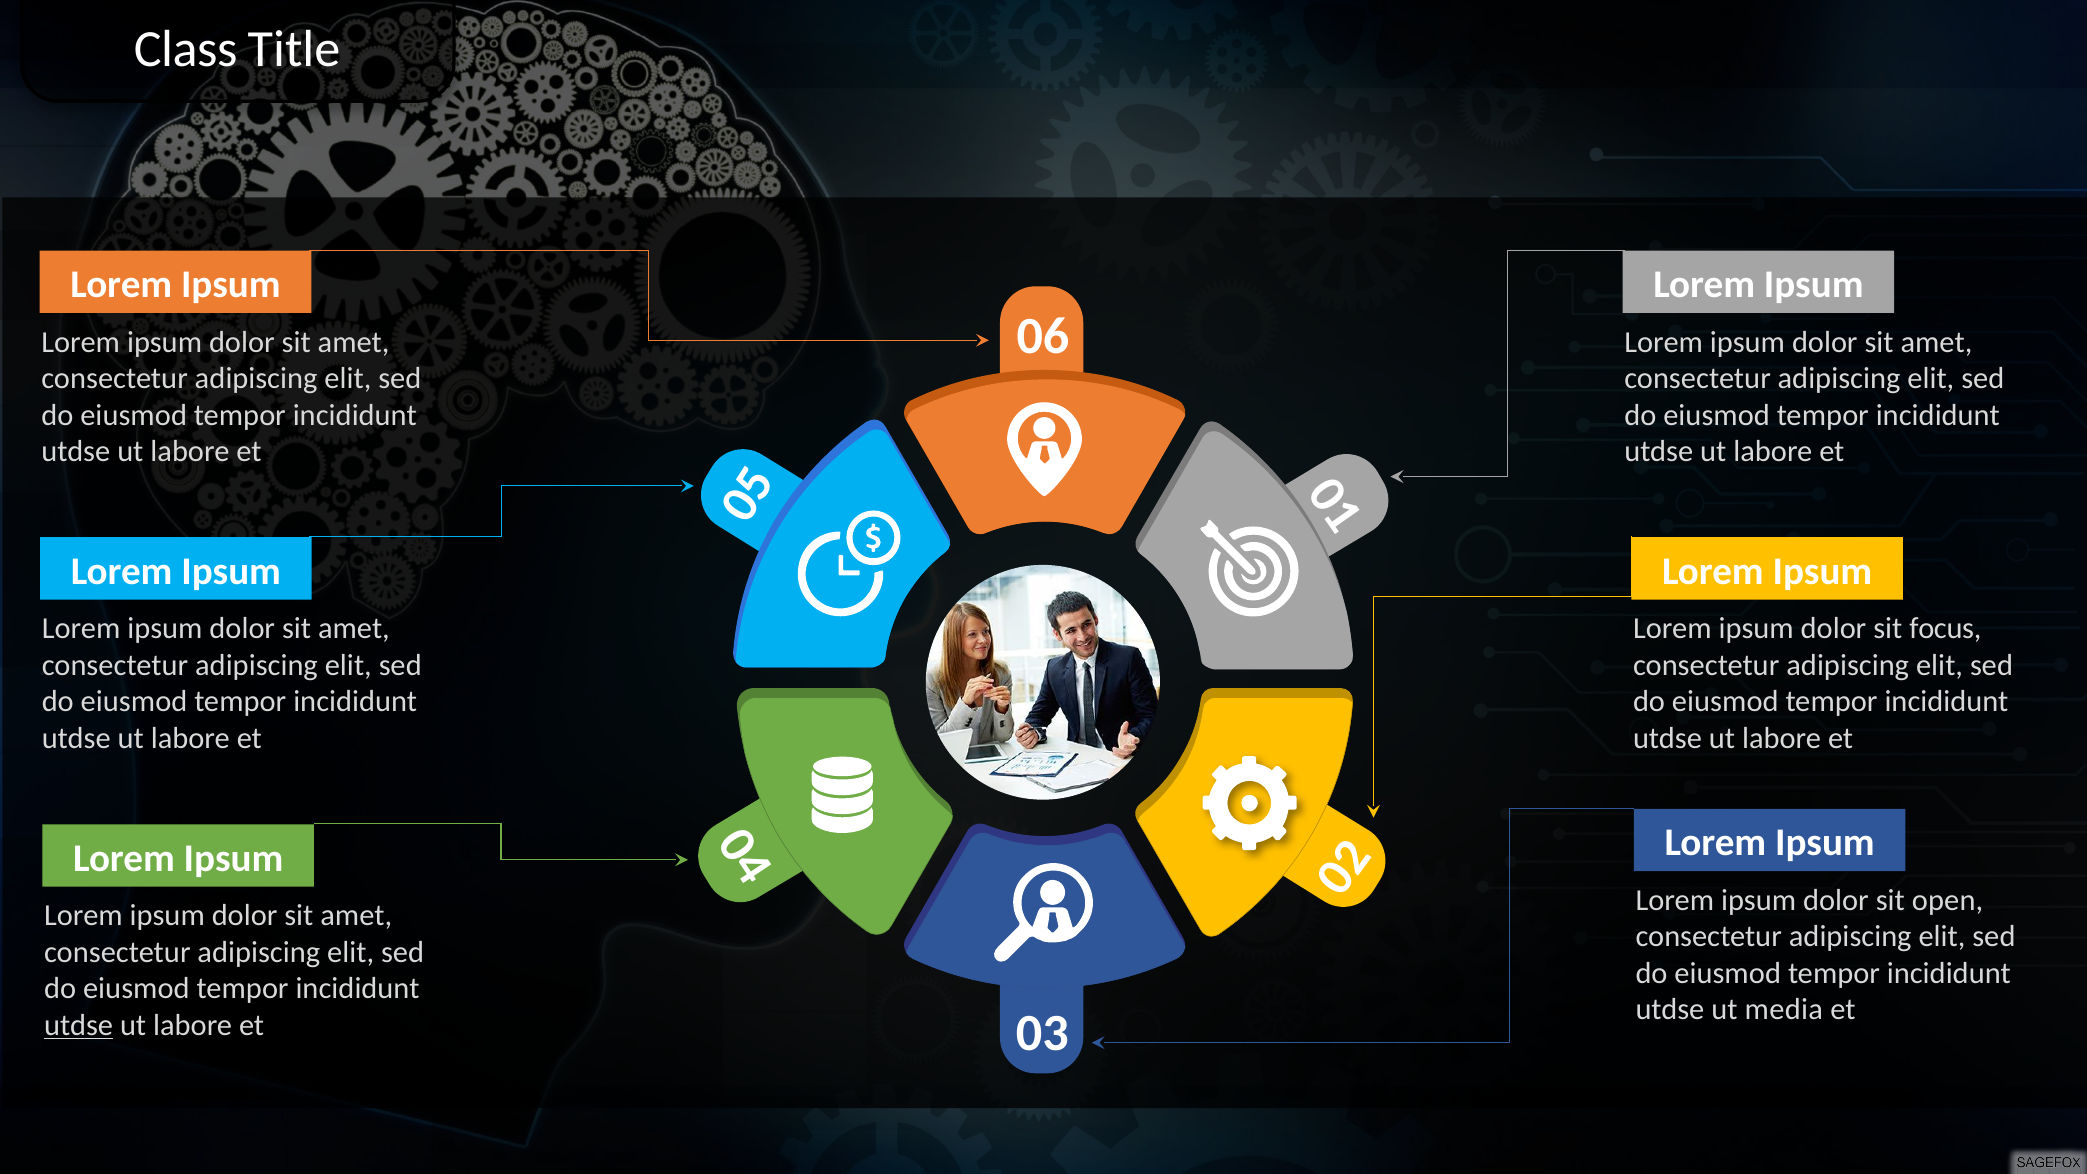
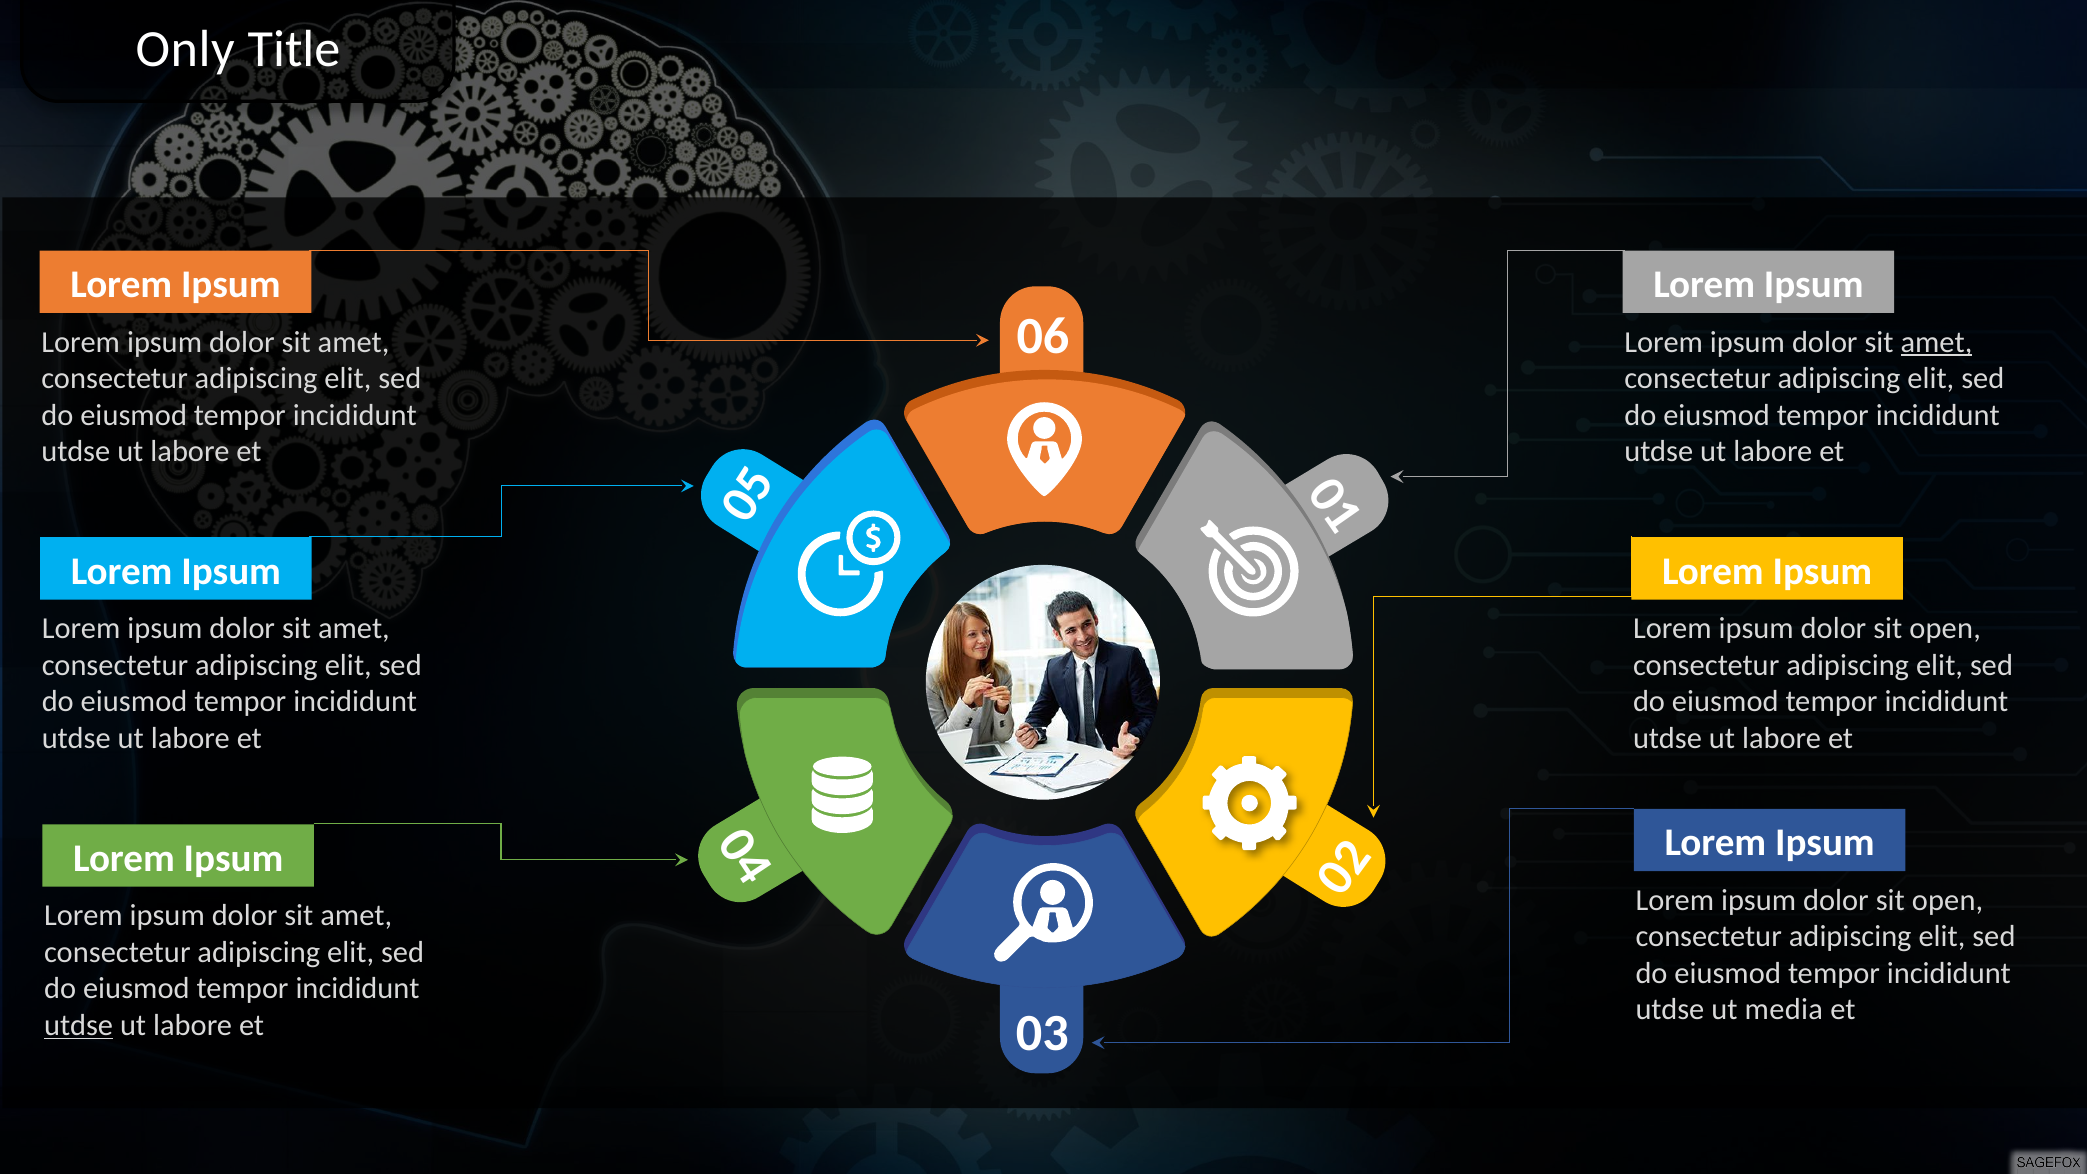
Class: Class -> Only (185, 49)
amet underline: none -> present (1936, 342)
focus: focus -> open (1945, 629)
